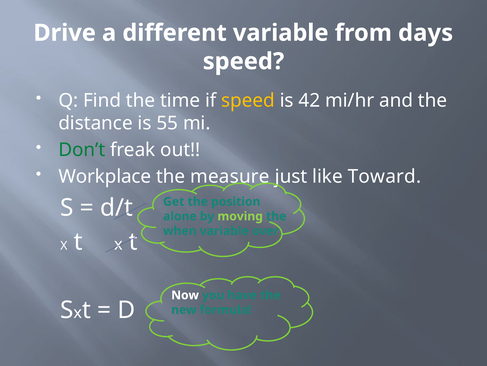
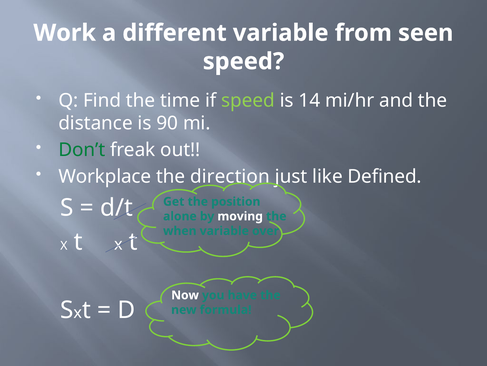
Drive: Drive -> Work (65, 33)
days: days -> seen (426, 33)
speed colour: yellow -> light green (248, 100)
42: 42 -> 14 (309, 100)
55: 55 -> 90 (167, 123)
measure: measure -> direction (230, 176)
Toward: Toward -> Defined (385, 176)
moving colour: light green -> white (240, 216)
